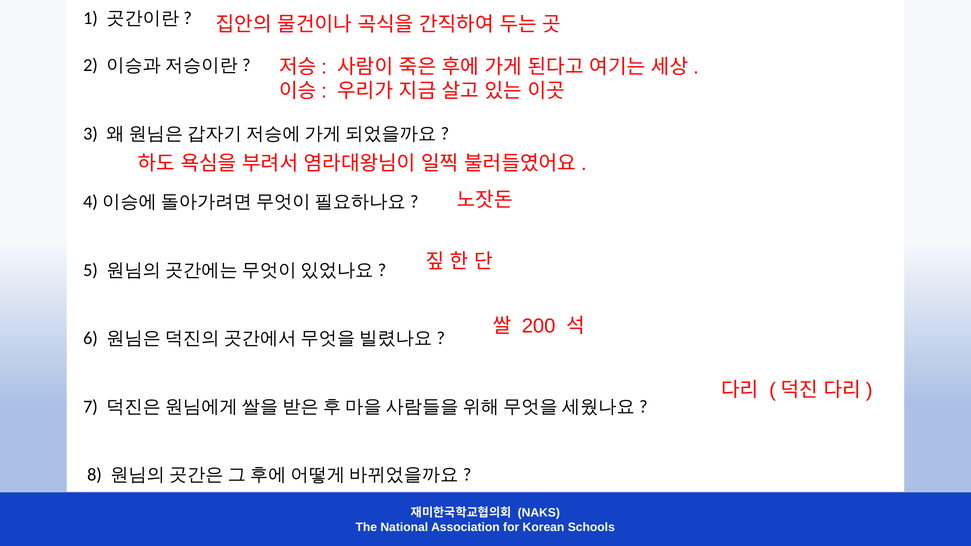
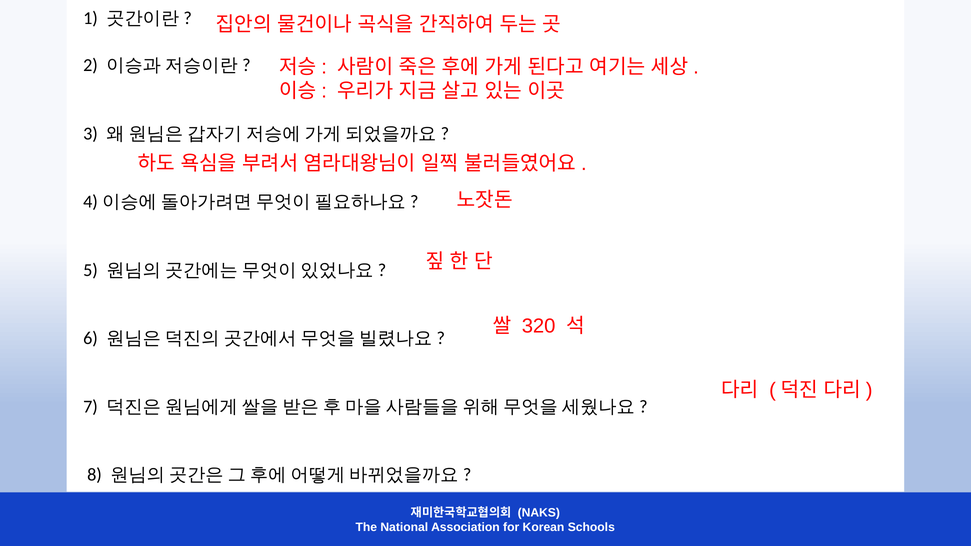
200: 200 -> 320 (539, 326)
